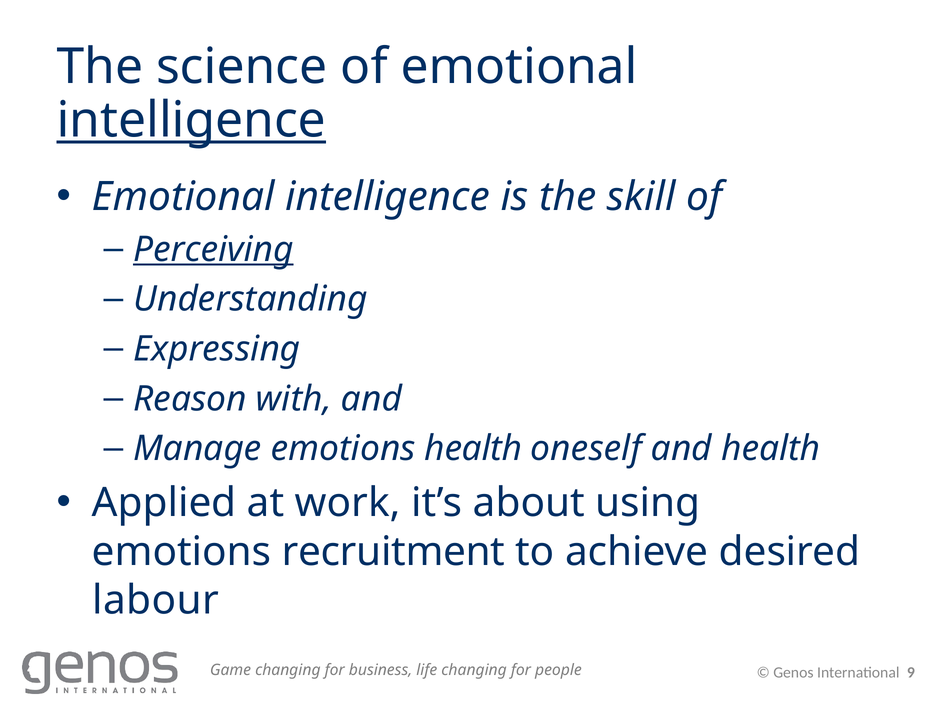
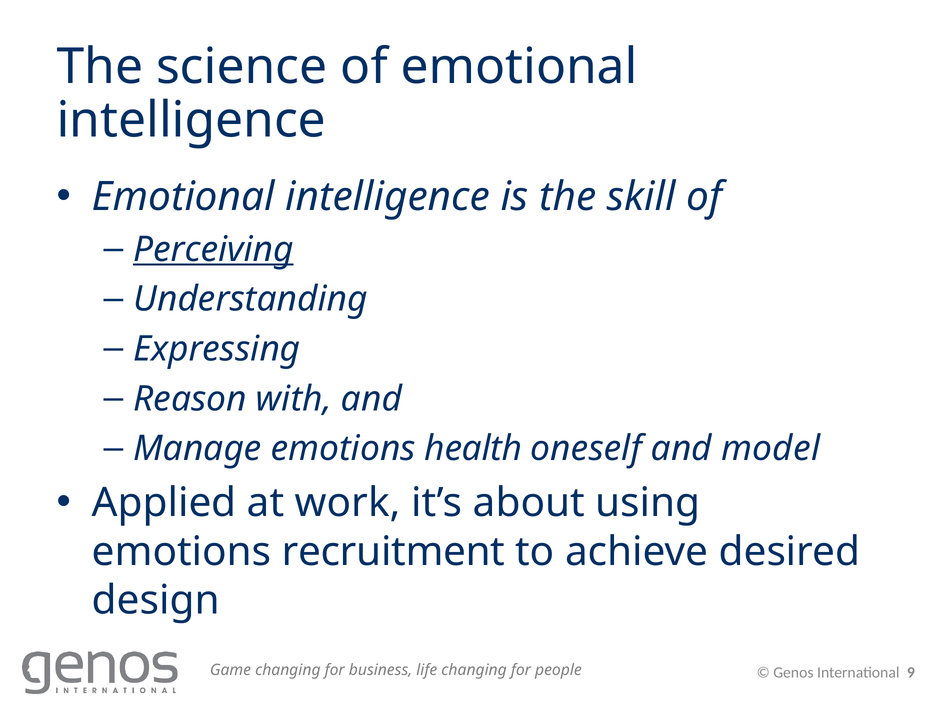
intelligence underline: present -> none (191, 121)
and health: health -> model (771, 449)
labour: labour -> design (156, 601)
